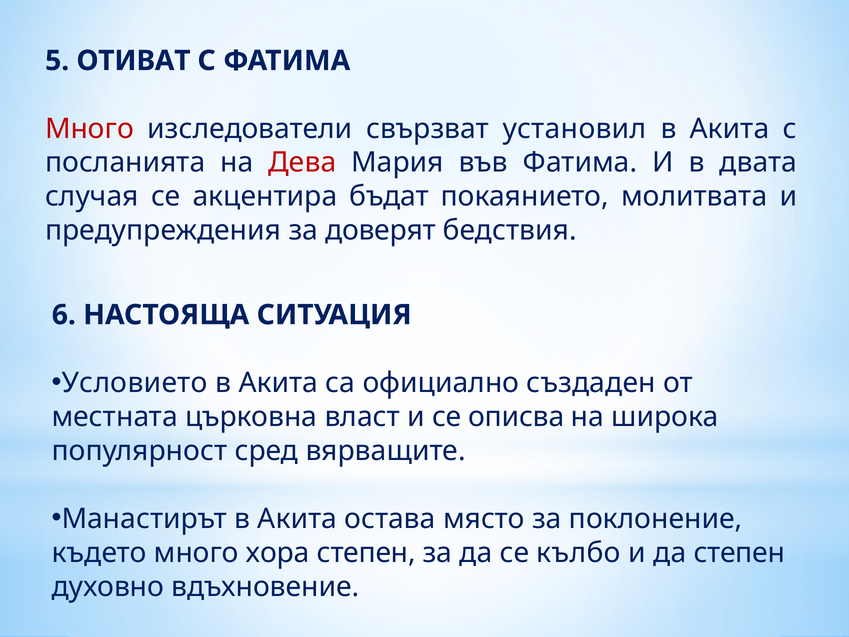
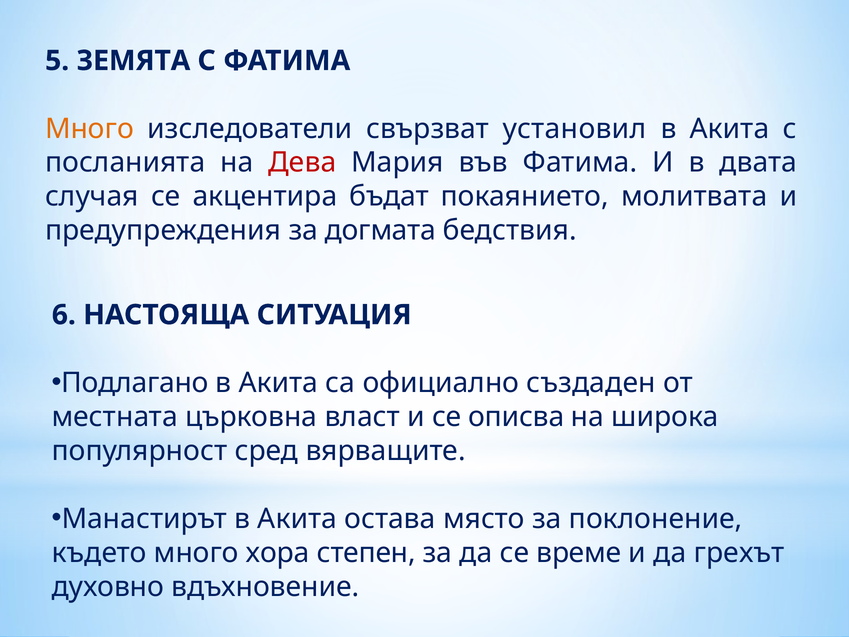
ОТИВАТ: ОТИВАТ -> ЗЕМЯТА (133, 61)
Много colour: red -> orange (89, 129)
доверят: доверят -> догмата (381, 230)
Условието: Условието -> Подлагано (135, 383)
кълбо: кълбо -> време (579, 552)
да степен: степен -> грехът (739, 552)
